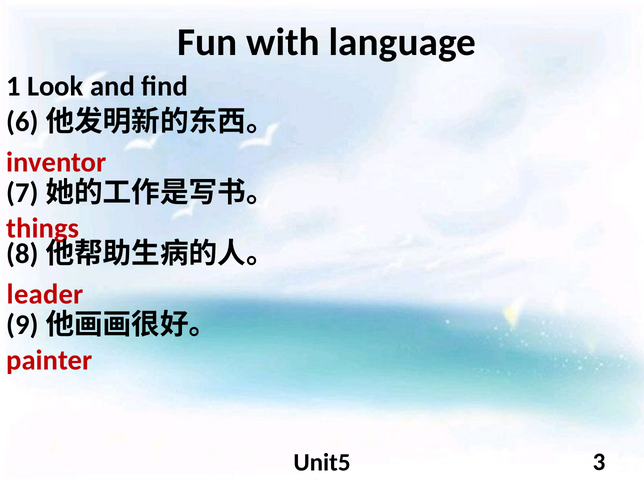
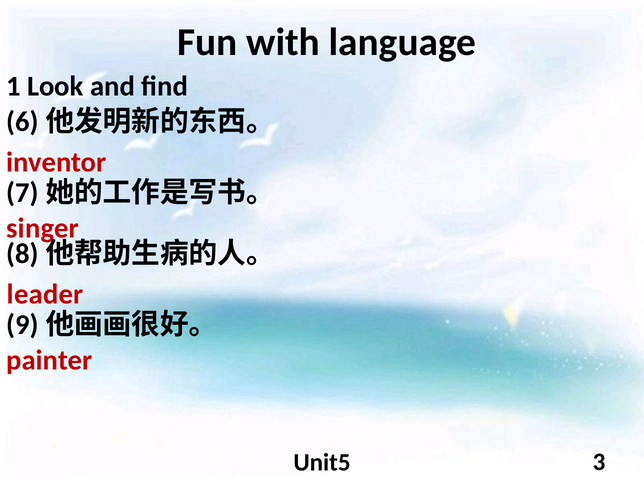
things: things -> singer (43, 228)
